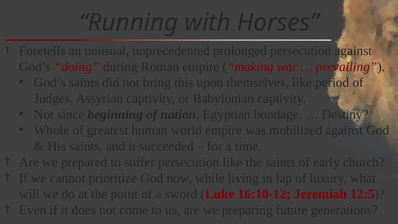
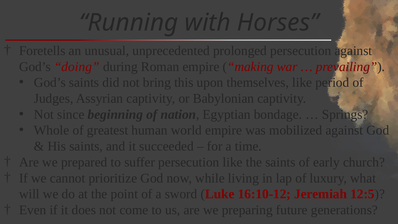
Destiny: Destiny -> Springs (345, 114)
